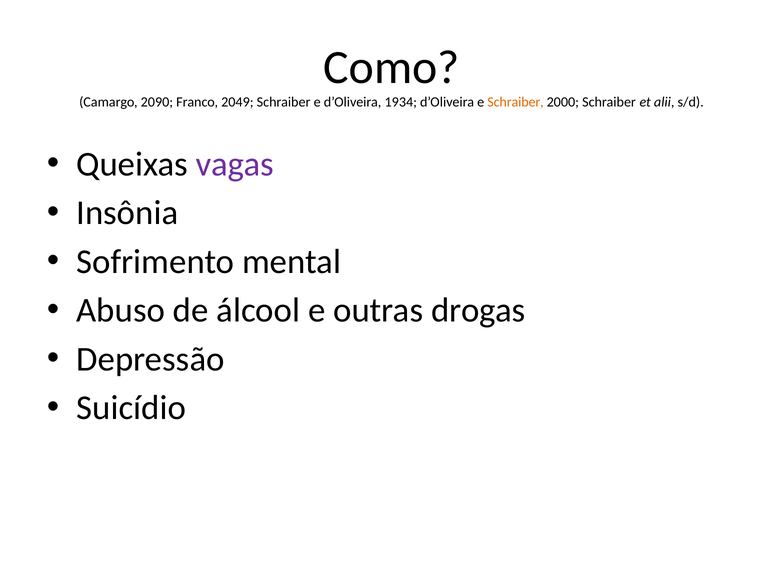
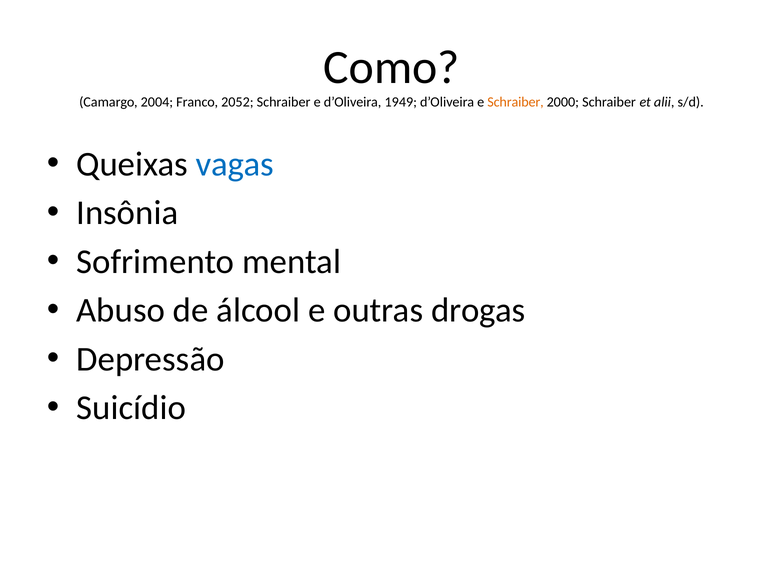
2090: 2090 -> 2004 (157, 102)
2049: 2049 -> 2052 (237, 102)
1934: 1934 -> 1949 (401, 102)
vagas colour: purple -> blue (235, 164)
